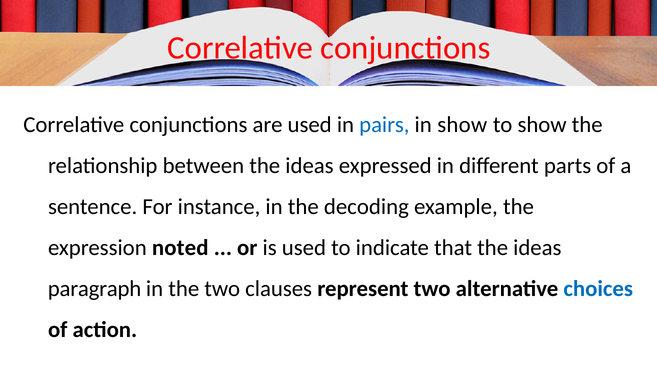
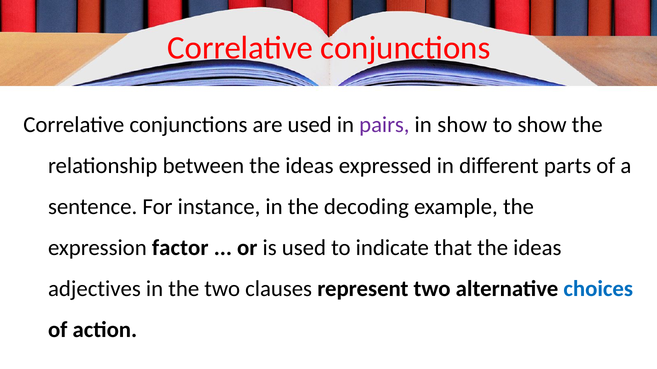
pairs colour: blue -> purple (384, 125)
noted: noted -> factor (180, 248)
paragraph: paragraph -> adjectives (94, 289)
